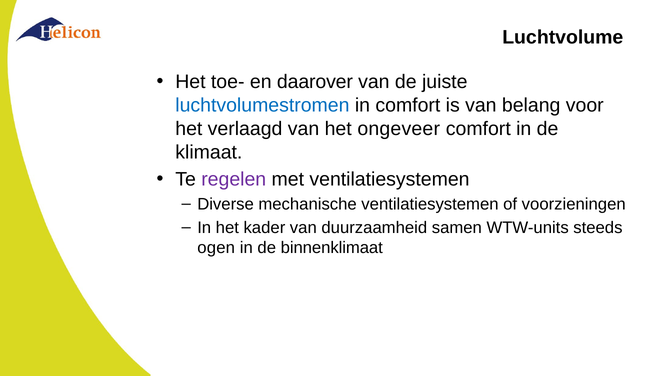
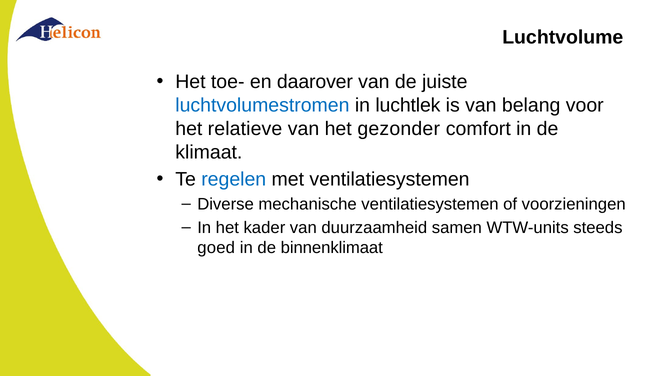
in comfort: comfort -> luchtlek (408, 105)
verlaagd: verlaagd -> relatieve (245, 129)
ongeveer: ongeveer -> gezonder (399, 129)
regelen colour: purple -> blue (234, 179)
ogen: ogen -> goed (216, 248)
